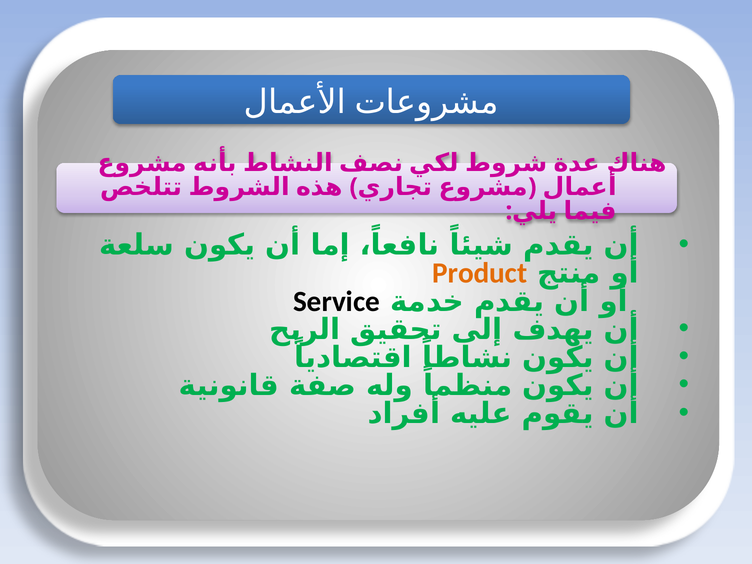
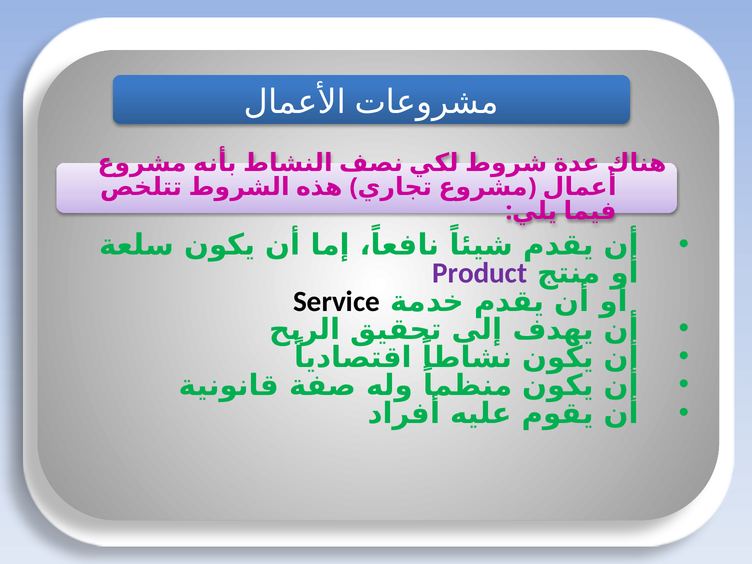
Product colour: orange -> purple (480, 273)
